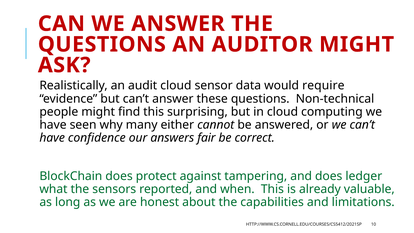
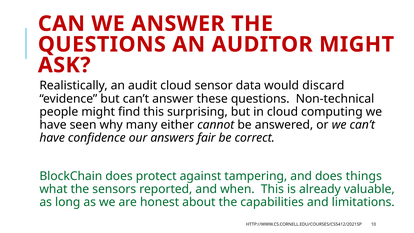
require: require -> discard (323, 86)
ledger: ledger -> things (364, 176)
